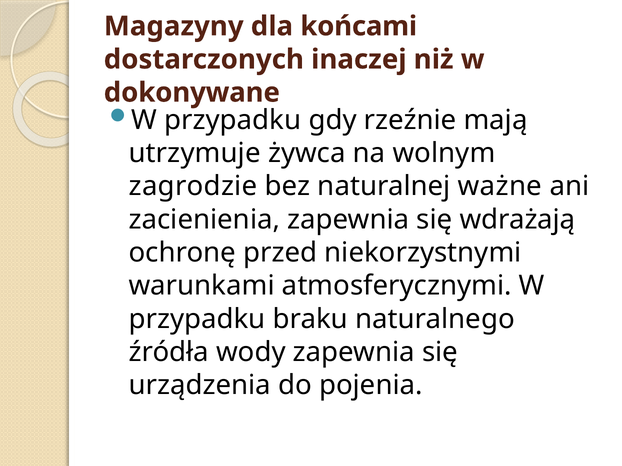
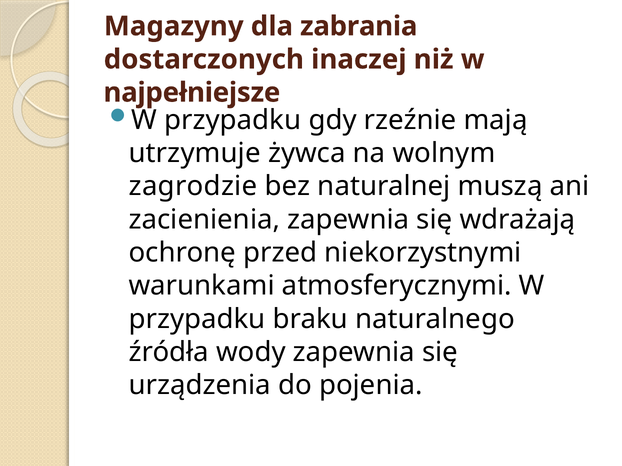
końcami: końcami -> zabrania (359, 26)
dokonywane: dokonywane -> najpełniejsze (192, 93)
ważne: ważne -> muszą (500, 187)
